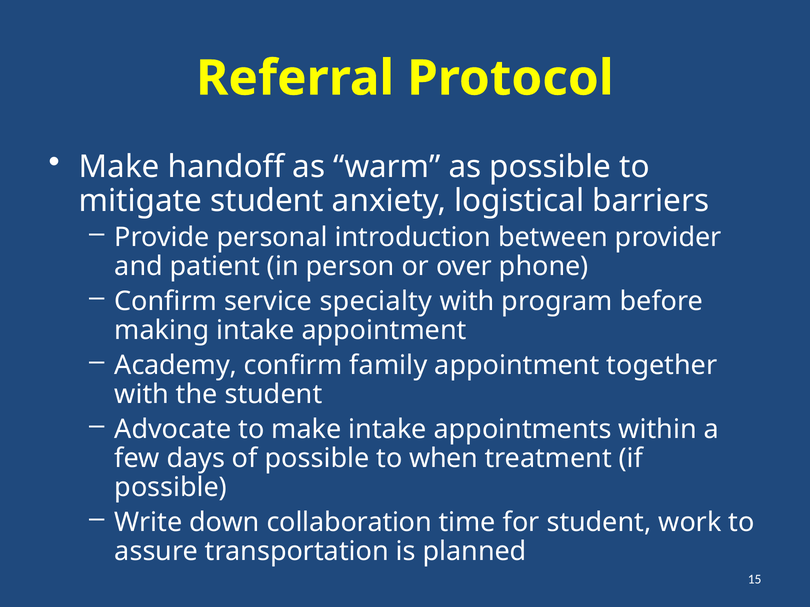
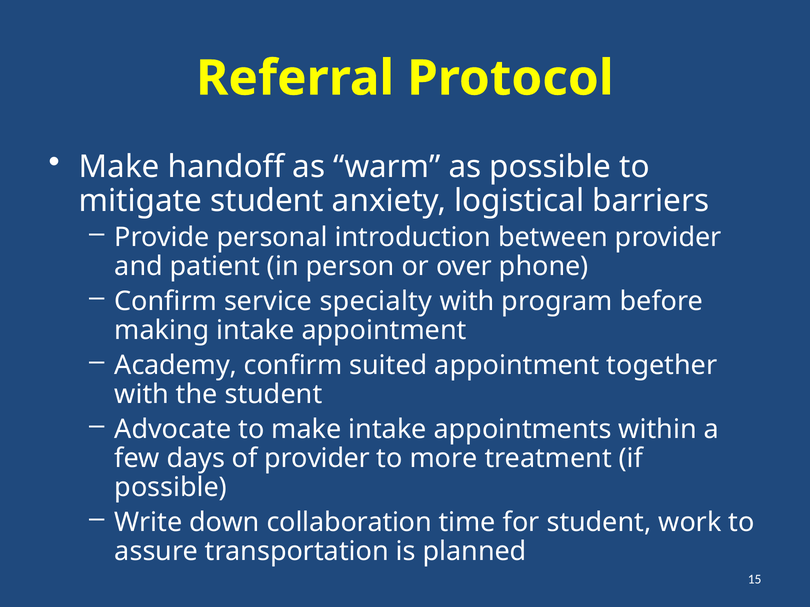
family: family -> suited (388, 366)
of possible: possible -> provider (317, 459)
when: when -> more (443, 459)
